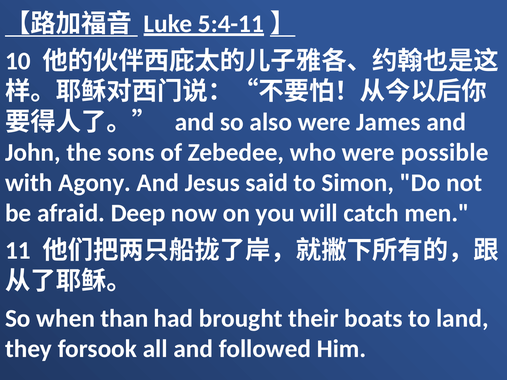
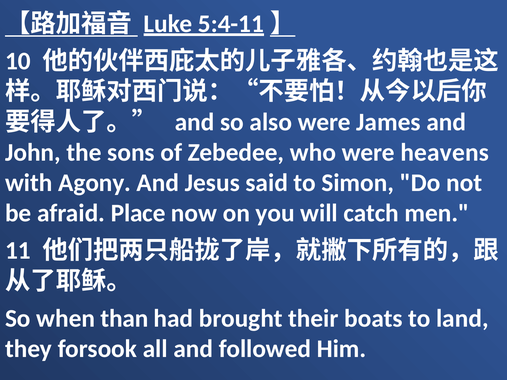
possible: possible -> heavens (445, 152)
Deep: Deep -> Place (138, 213)
